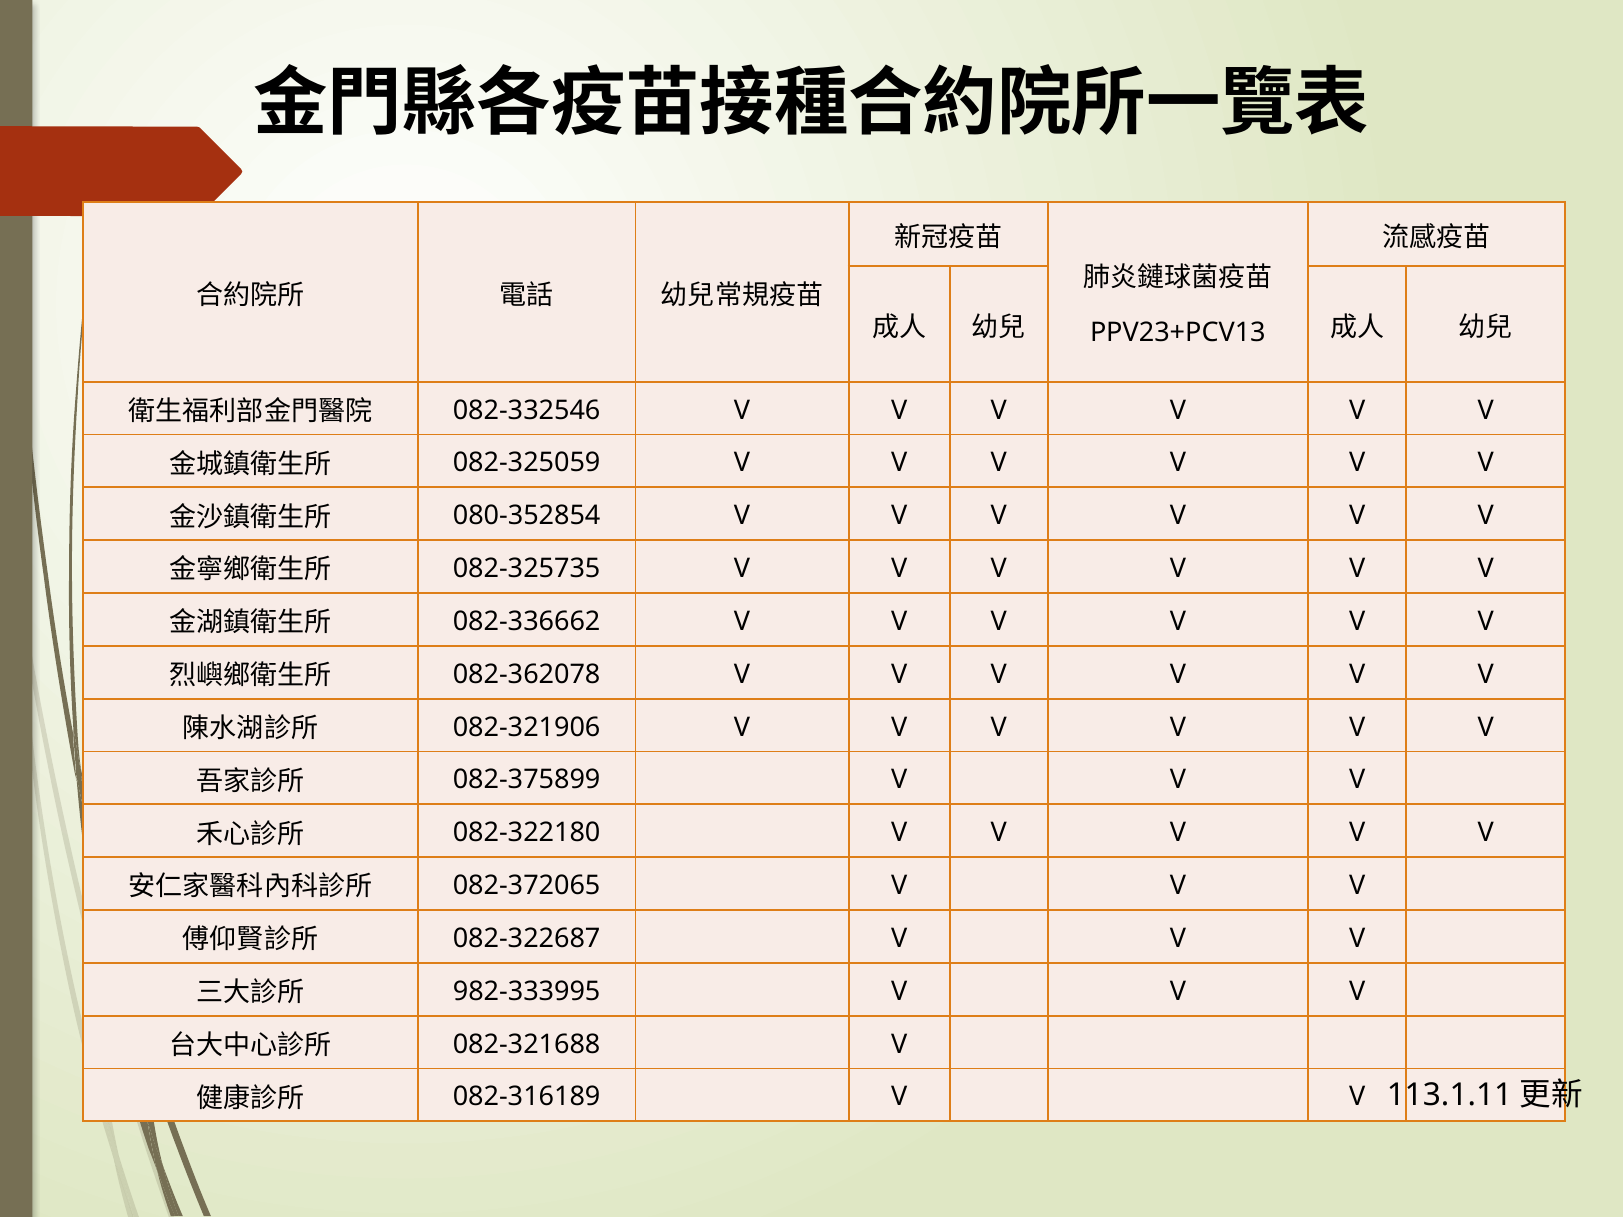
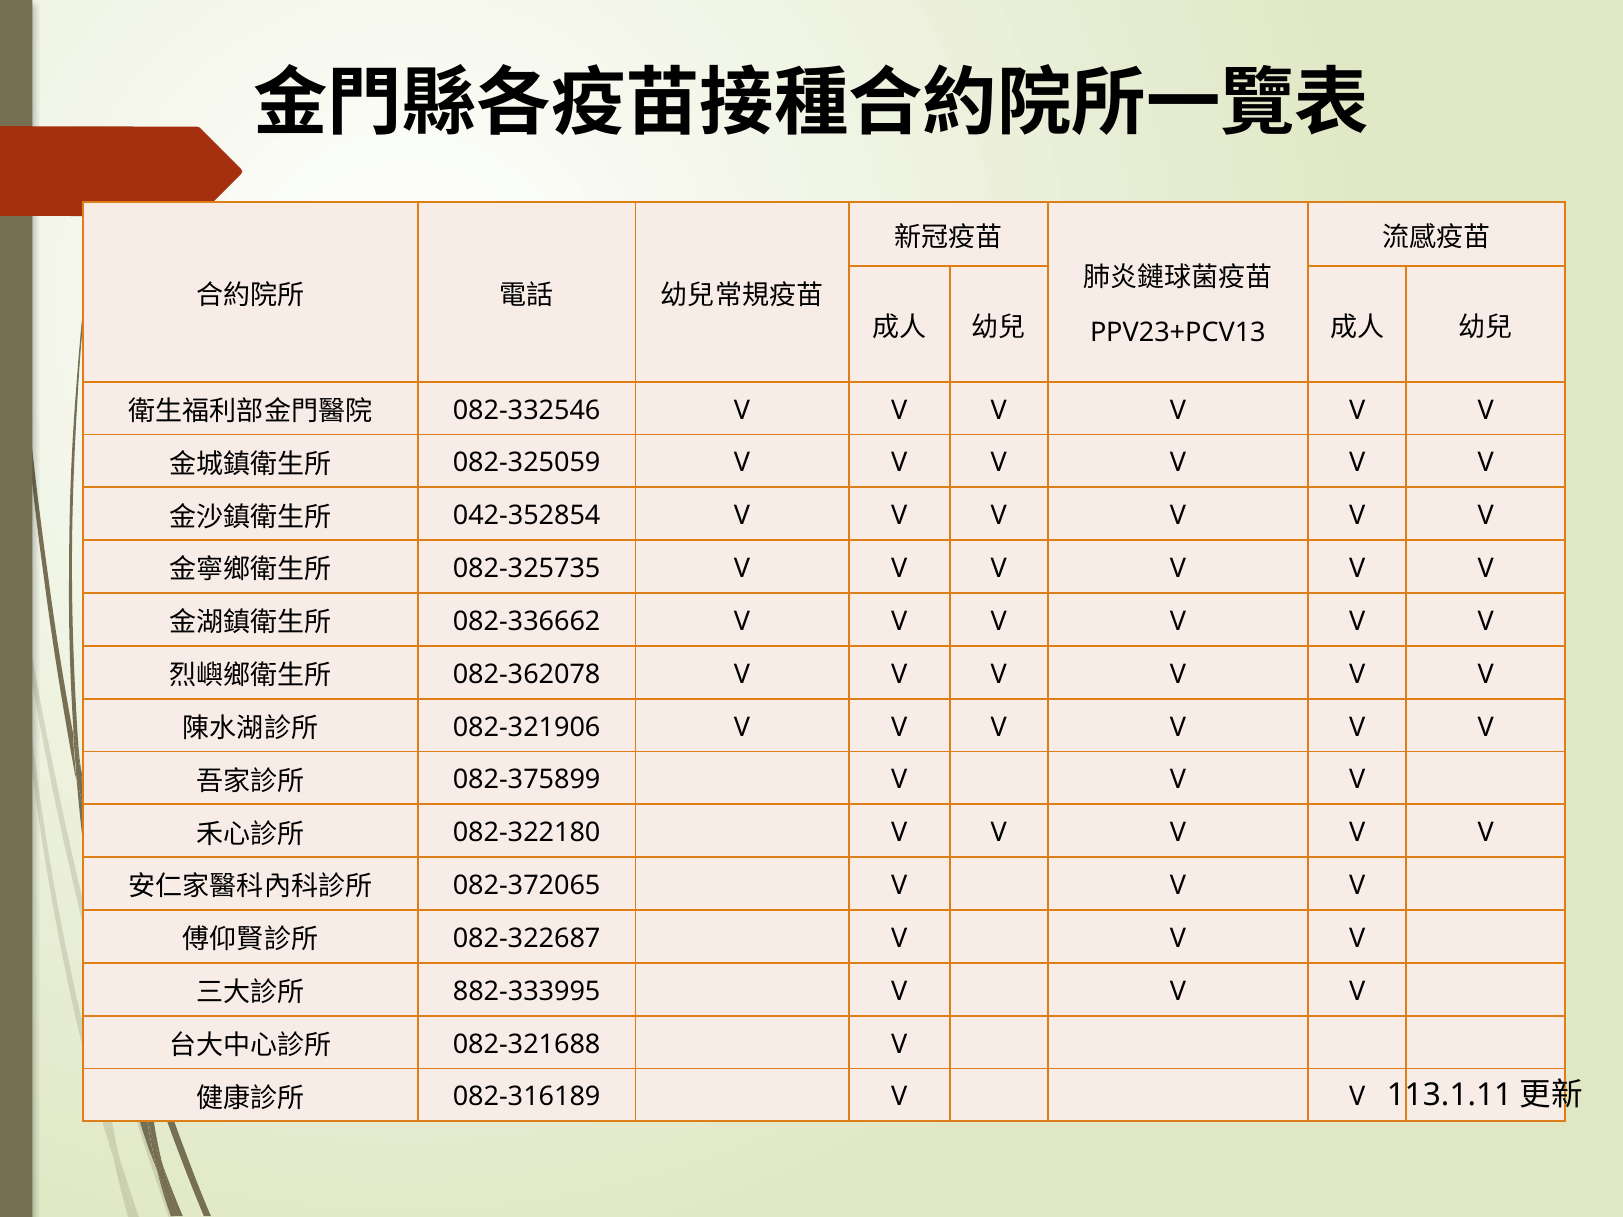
080-352854: 080-352854 -> 042-352854 (527, 516)
982-333995: 982-333995 -> 882-333995 (527, 992)
